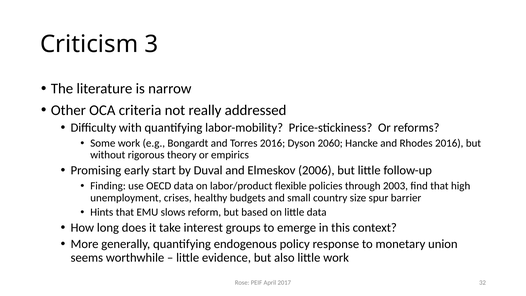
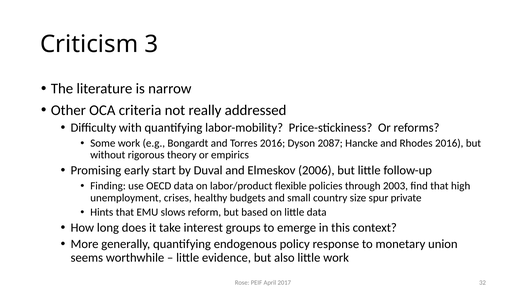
2060: 2060 -> 2087 (330, 143)
barrier: barrier -> private (406, 198)
